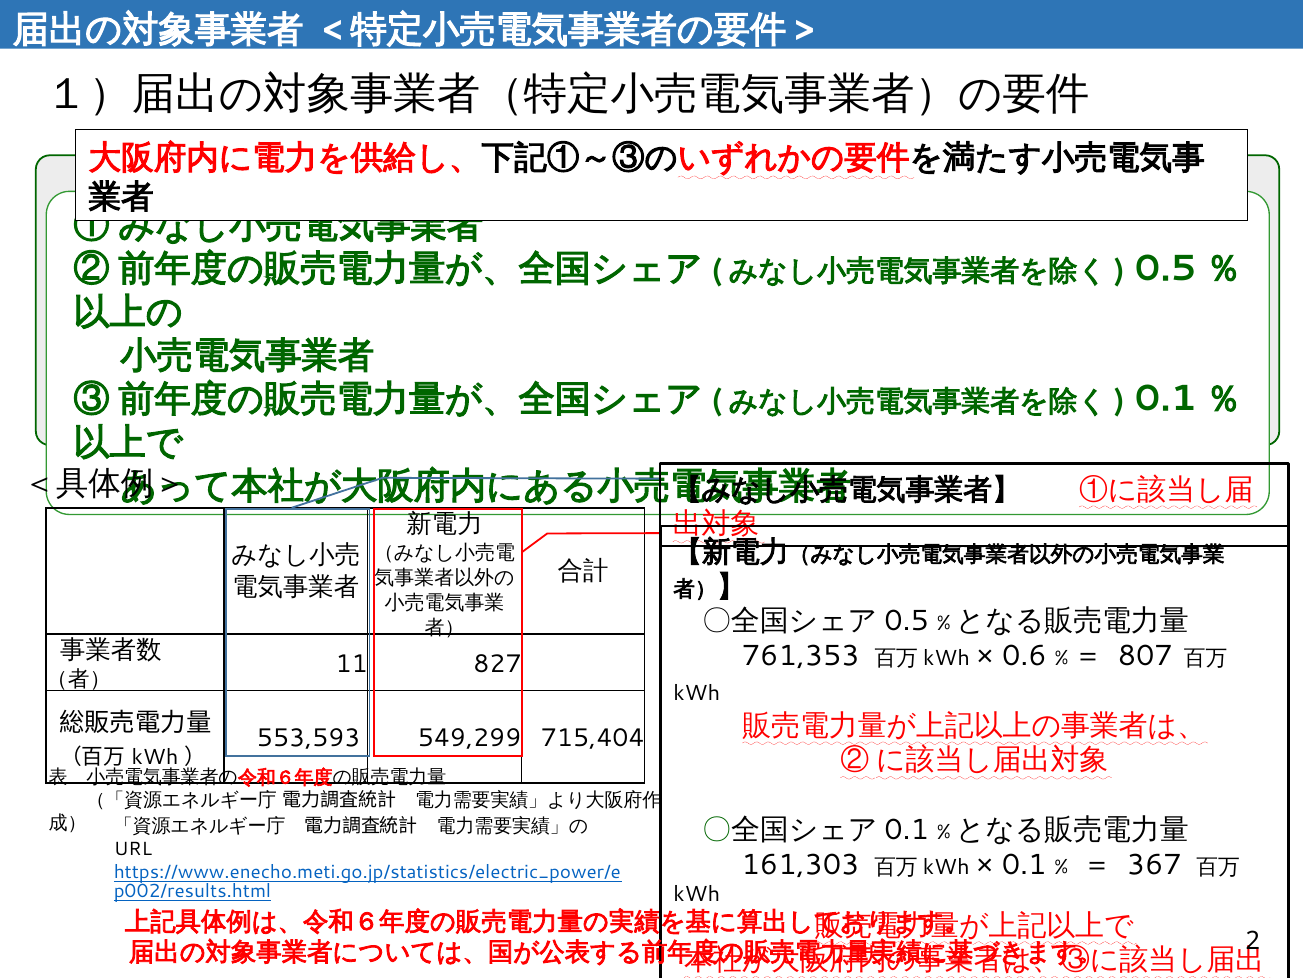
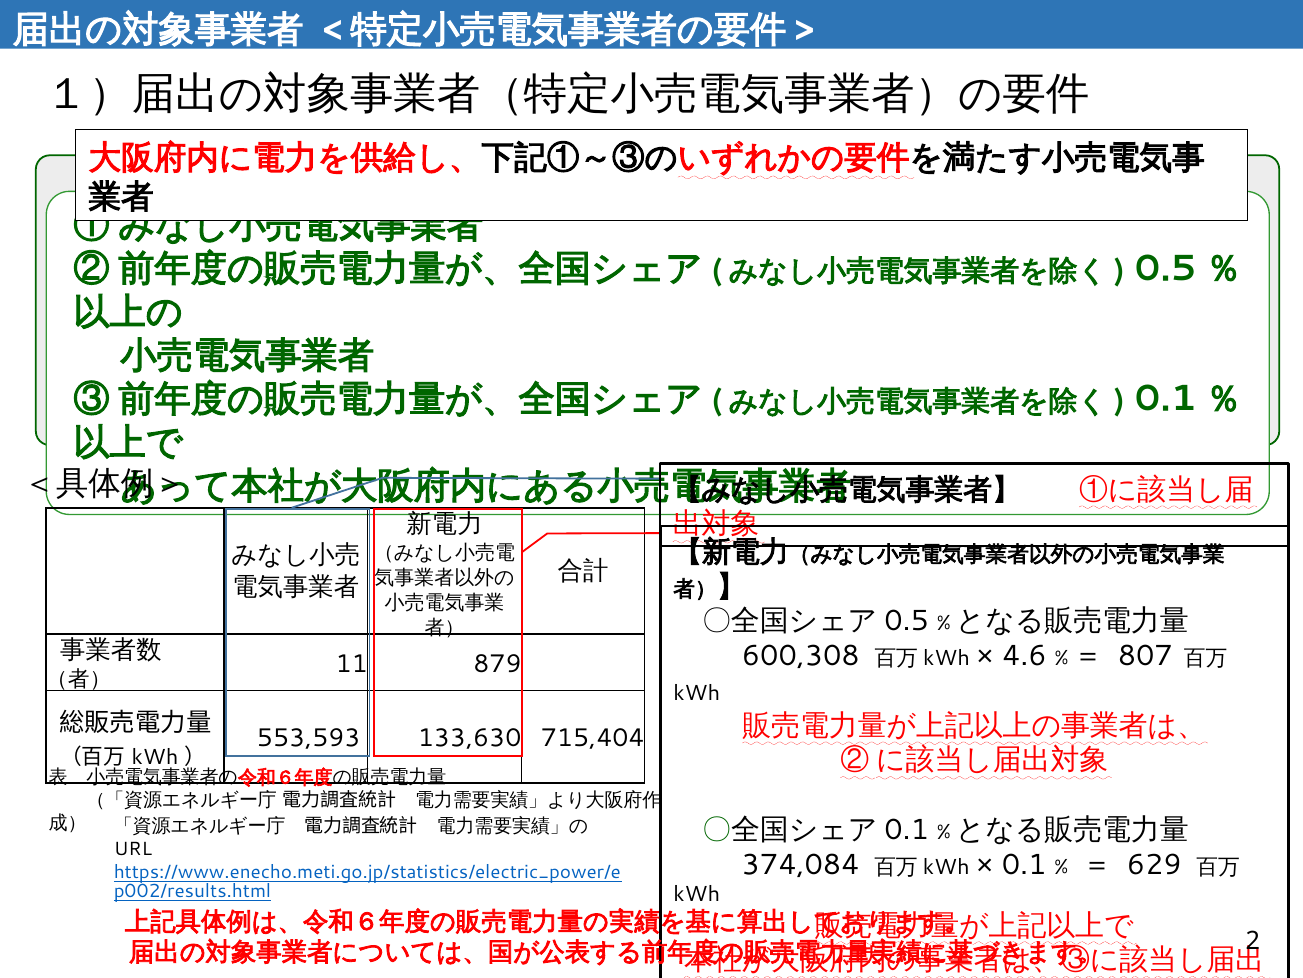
761,353: 761,353 -> 600,308 (801, 656)
0.6: 0.6 -> 4.6 (1024, 656)
827: 827 -> 879 (497, 663)
549,299: 549,299 -> 133,630 (470, 738)
161,303: 161,303 -> 374,084 (801, 864)
367: 367 -> 629 (1154, 864)
